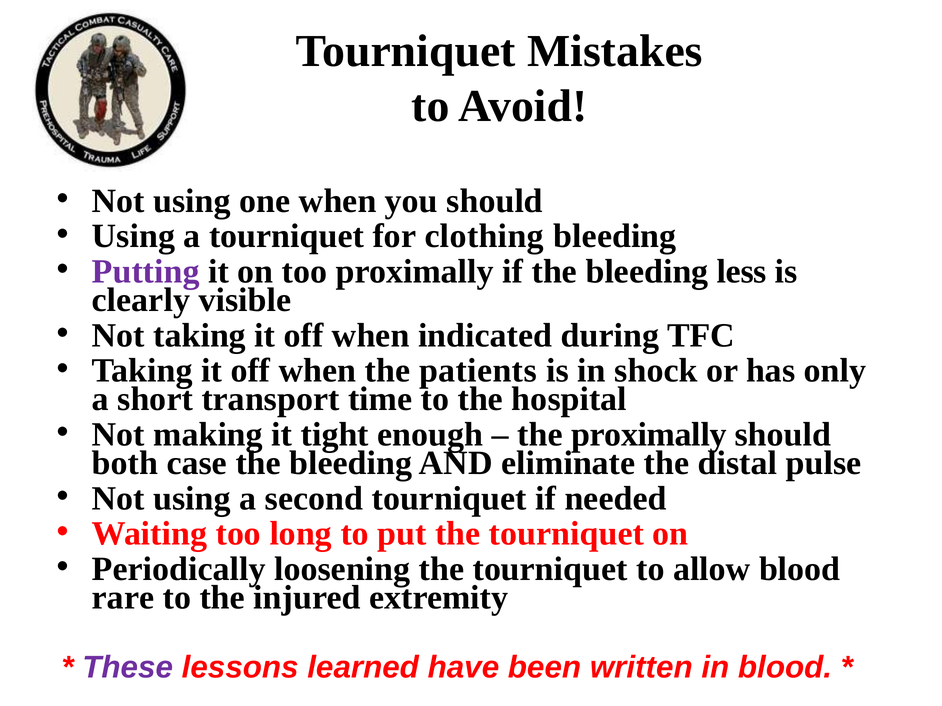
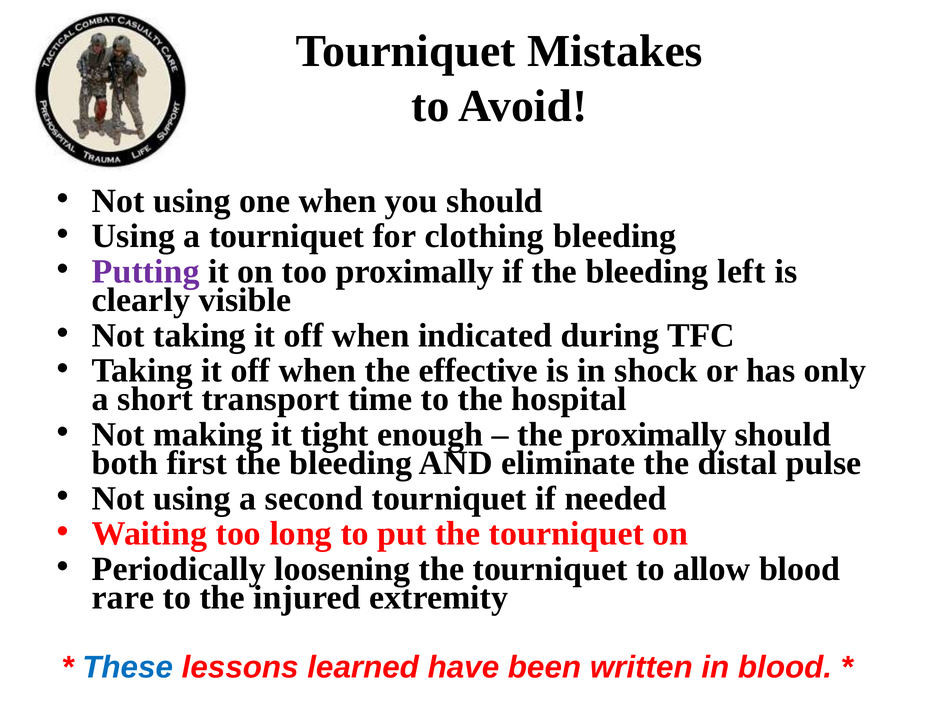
less: less -> left (741, 272)
patients: patients -> effective (478, 371)
case: case -> first (197, 463)
These colour: purple -> blue (128, 668)
